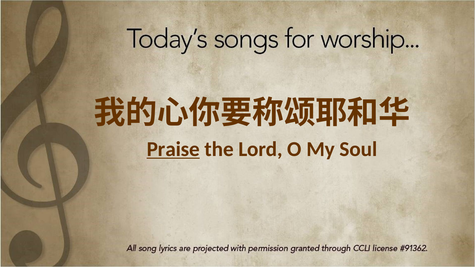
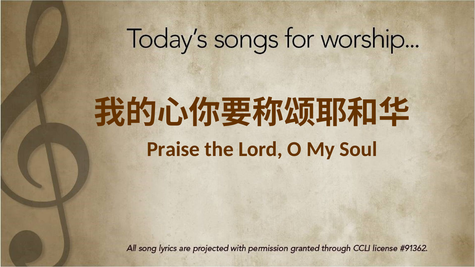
Praise underline: present -> none (173, 149)
